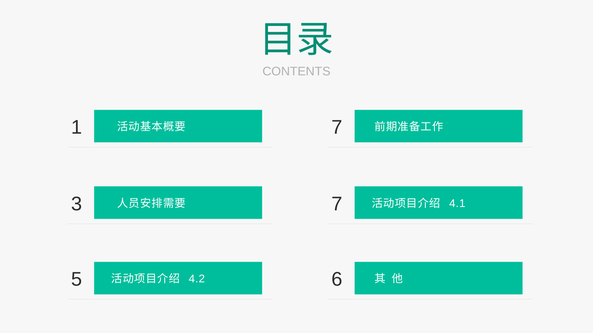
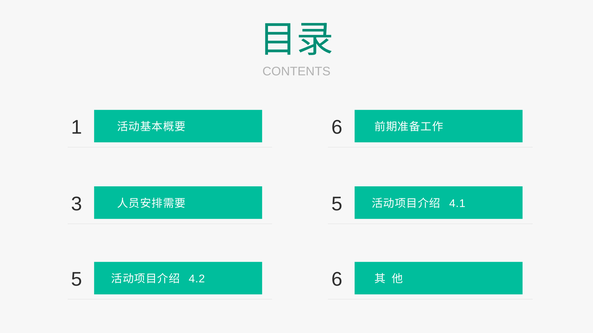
7: 7 -> 6 (337, 128)
7: 7 -> 5 (337, 204)
